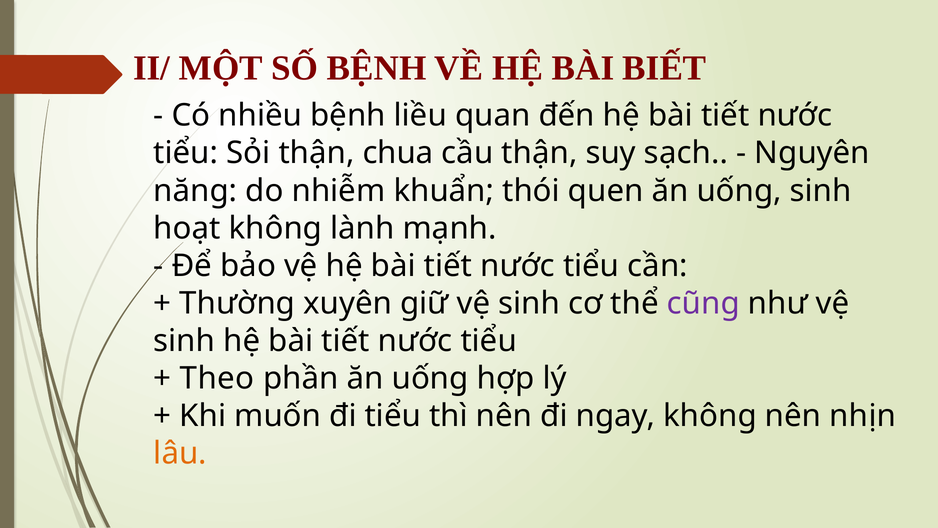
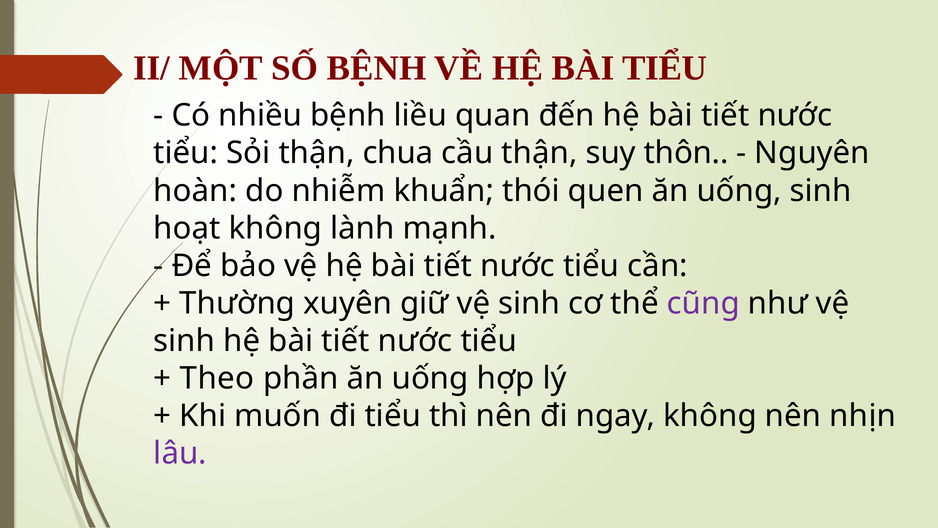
BÀI BIẾT: BIẾT -> TIỂU (665, 68)
sạch: sạch -> thôn (686, 153)
năng: năng -> hoàn (195, 191)
lâu colour: orange -> purple (180, 453)
